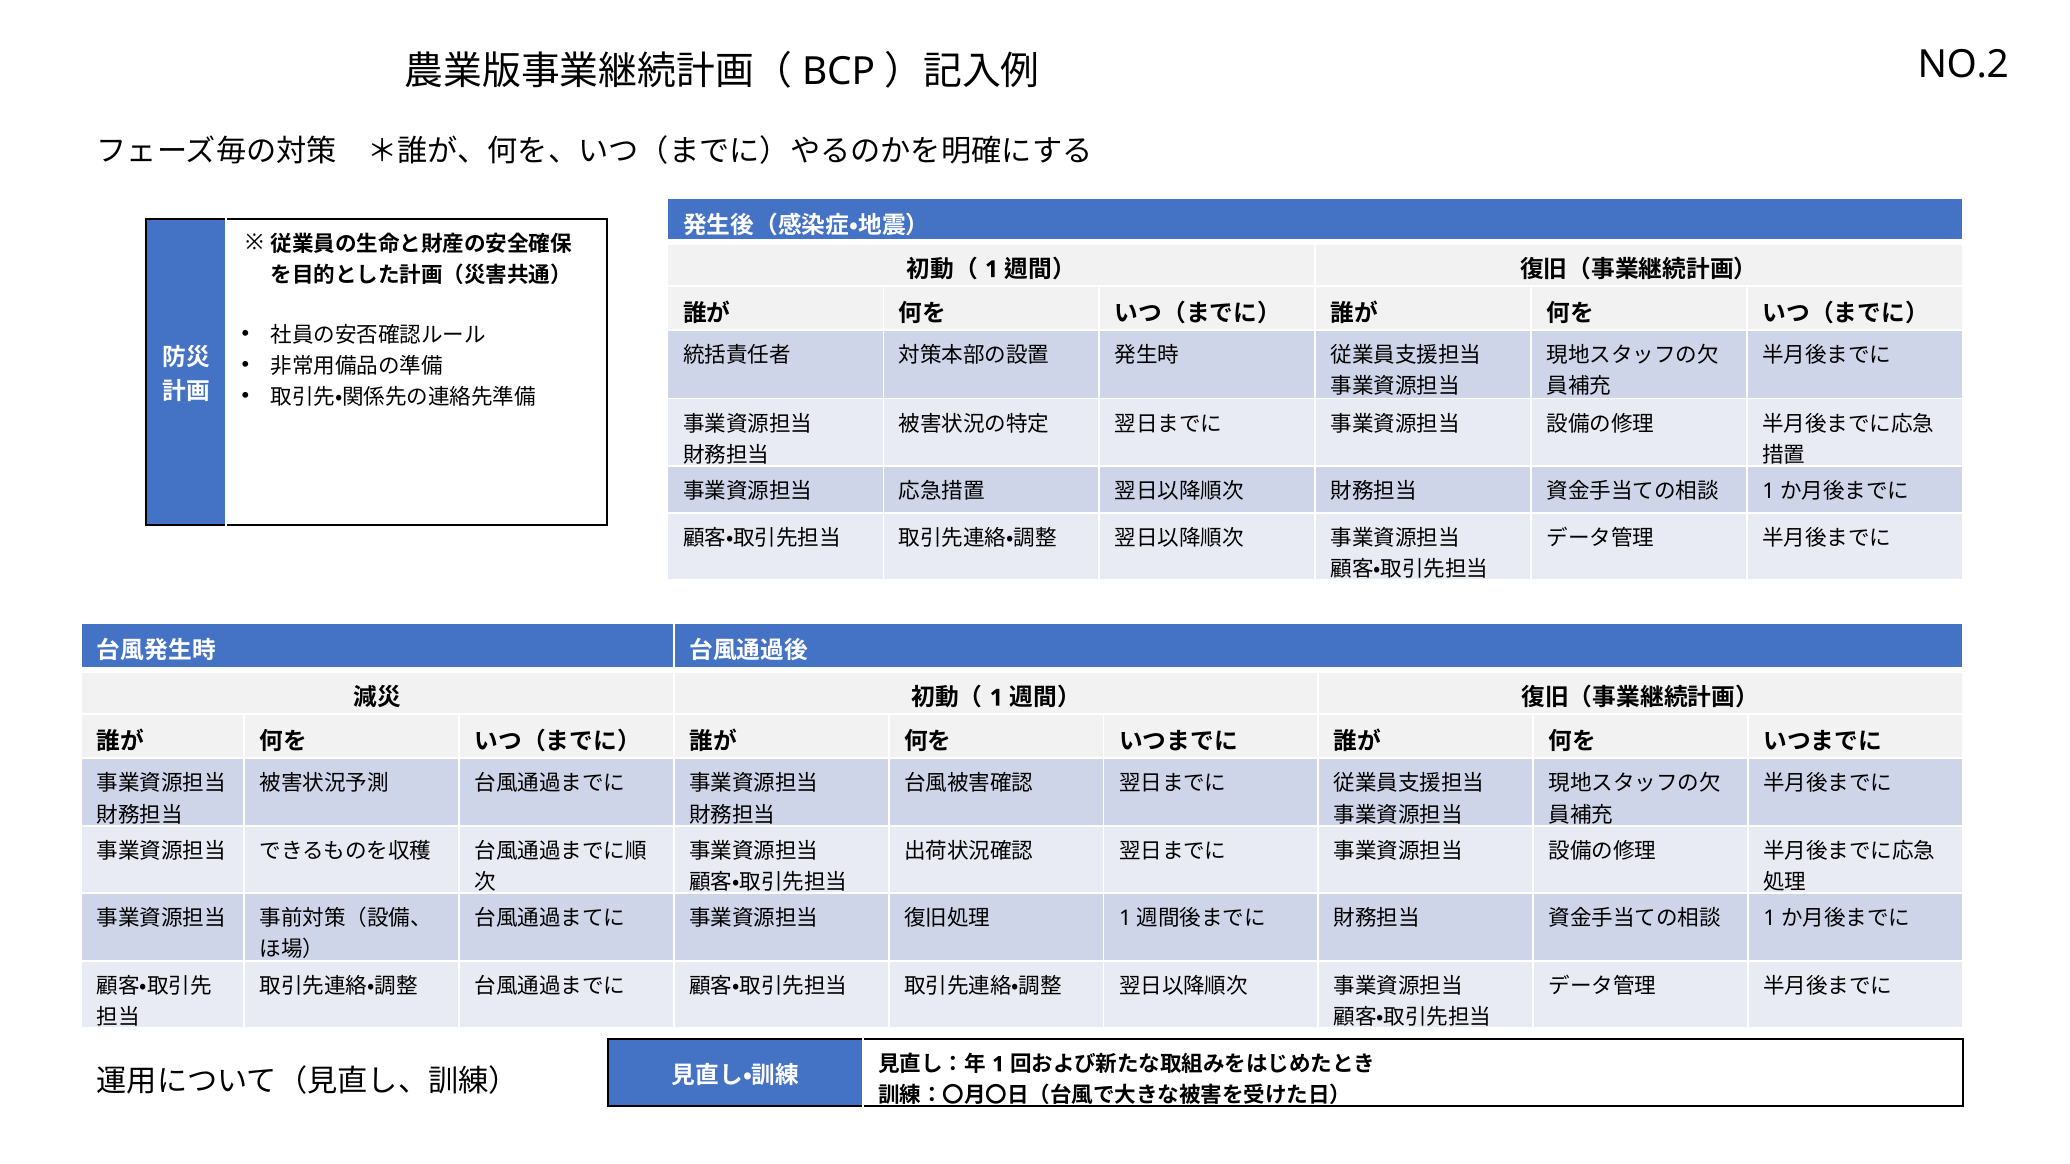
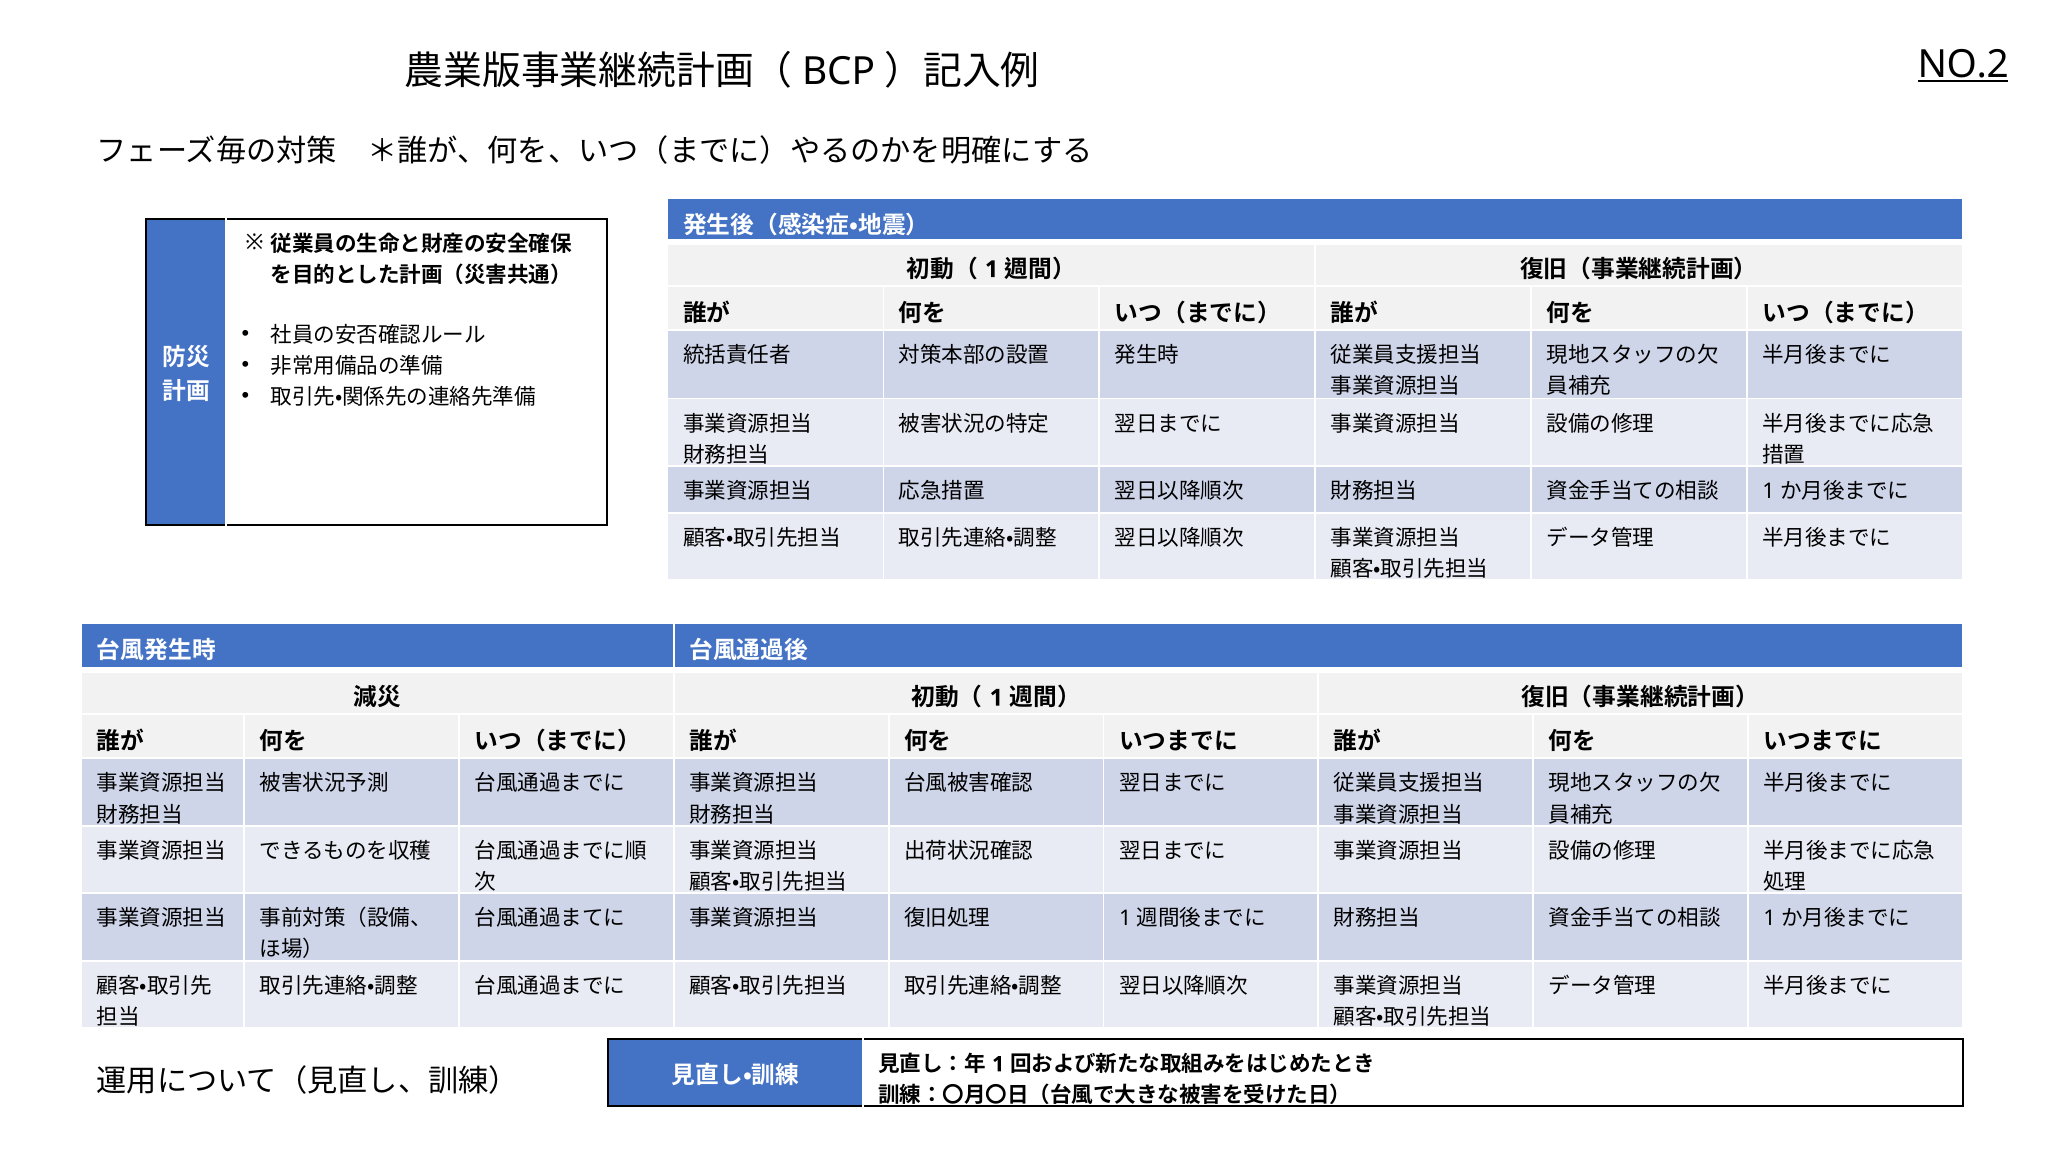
NO.2 underline: none -> present (1963, 65)
